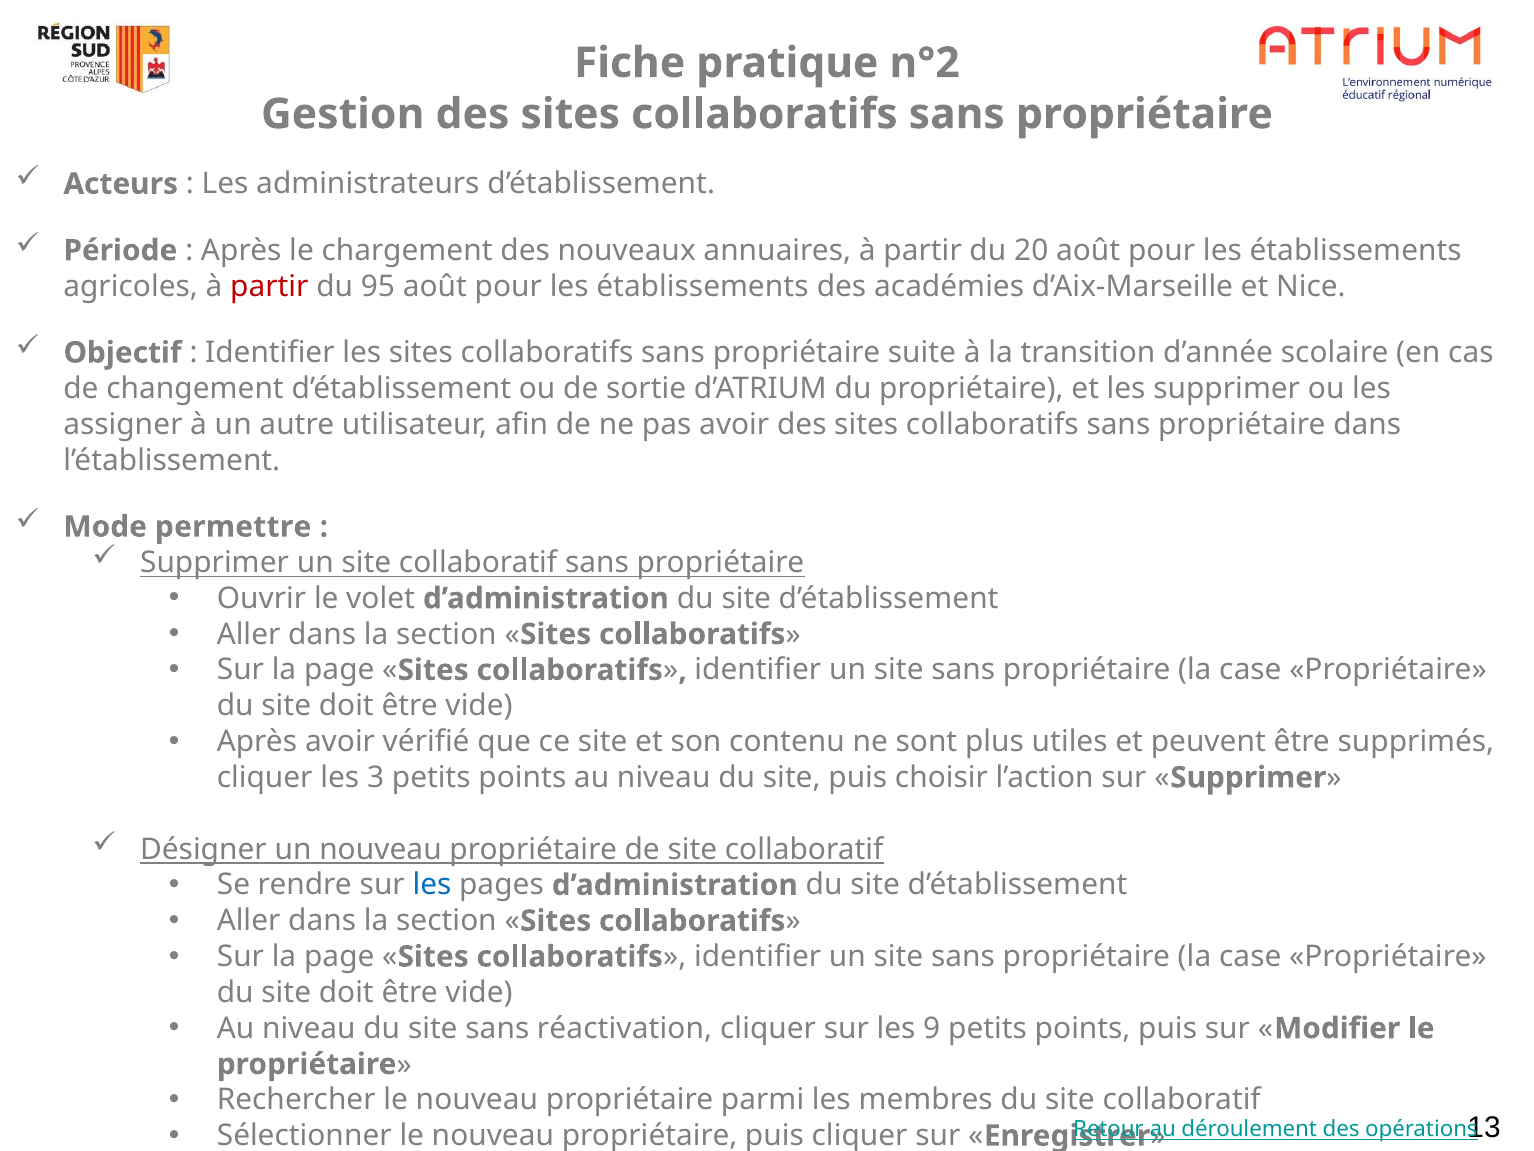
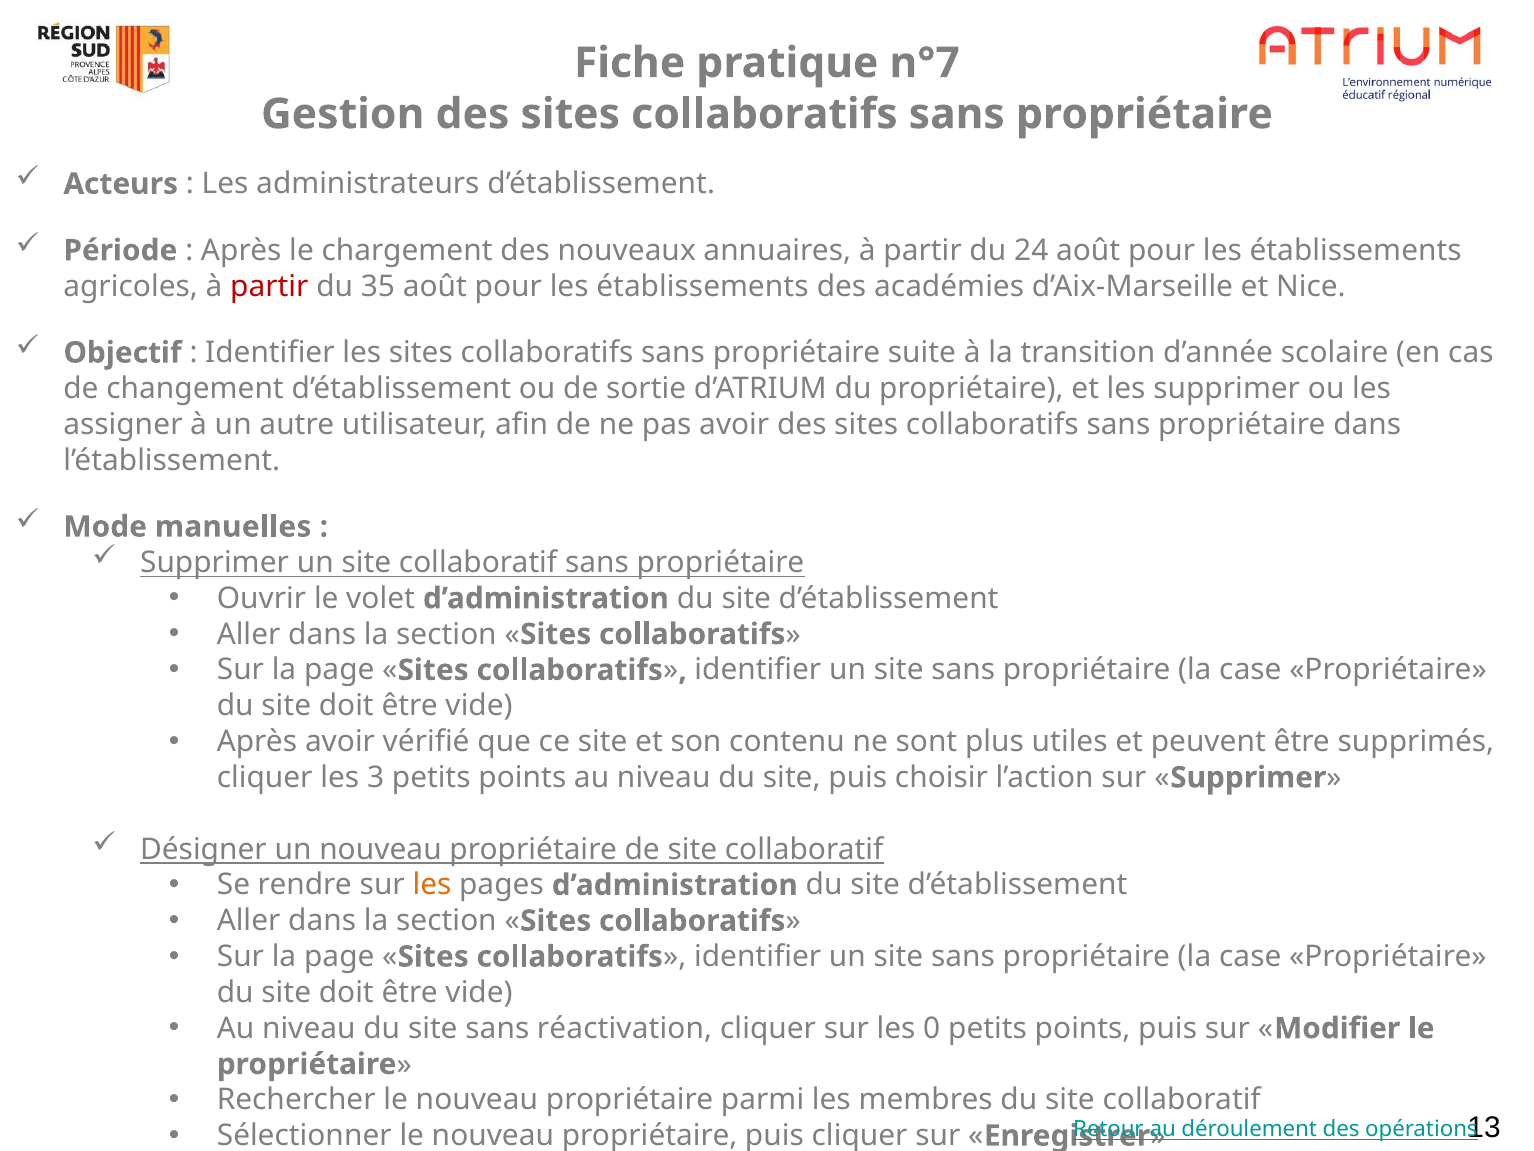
n°2: n°2 -> n°7 (925, 63)
20: 20 -> 24 (1031, 250)
95: 95 -> 35 (378, 286)
permettre: permettre -> manuelles (233, 527)
les colour: blue -> orange (432, 885)
9: 9 -> 0 (932, 1028)
